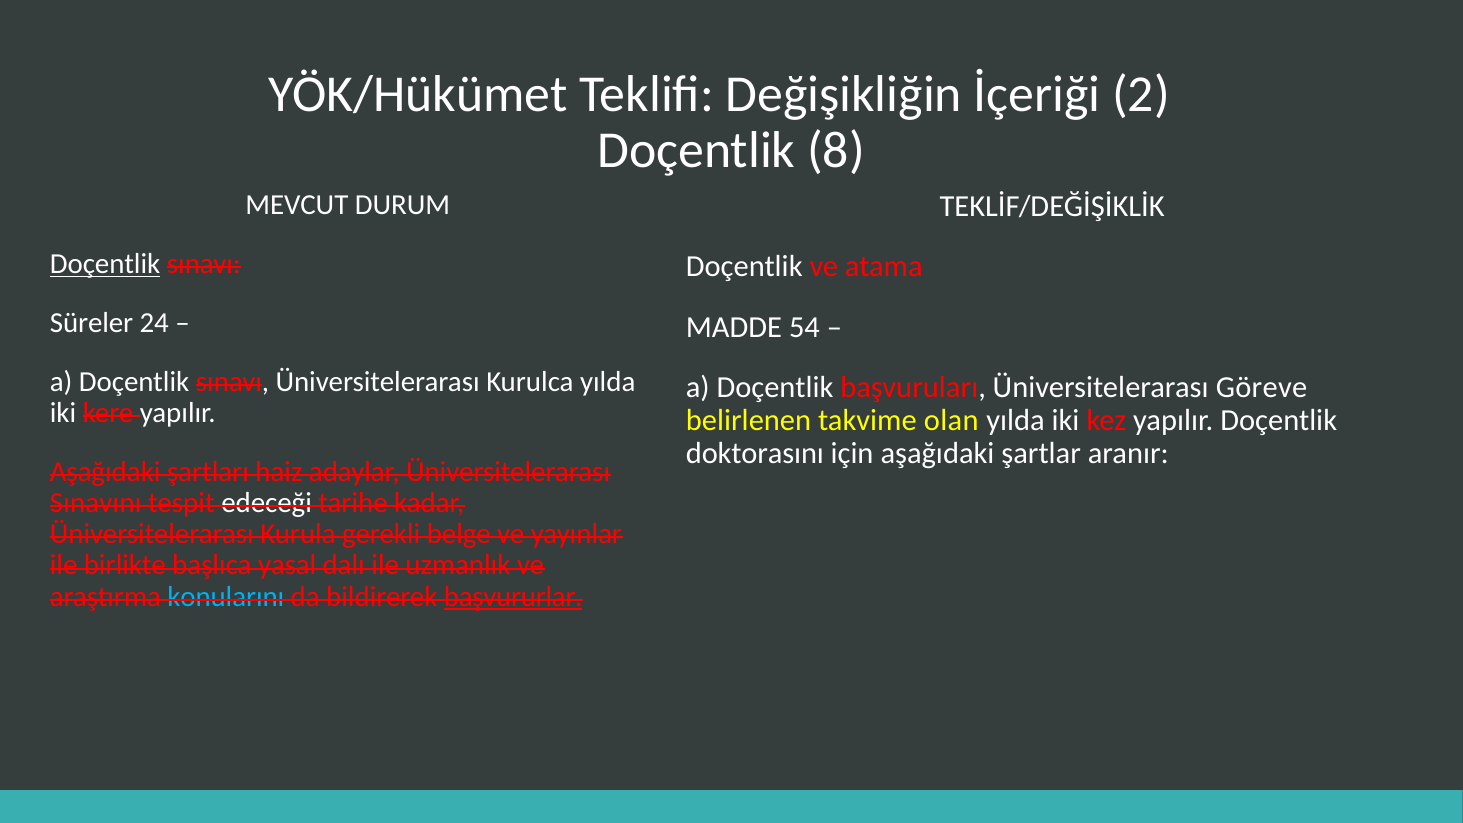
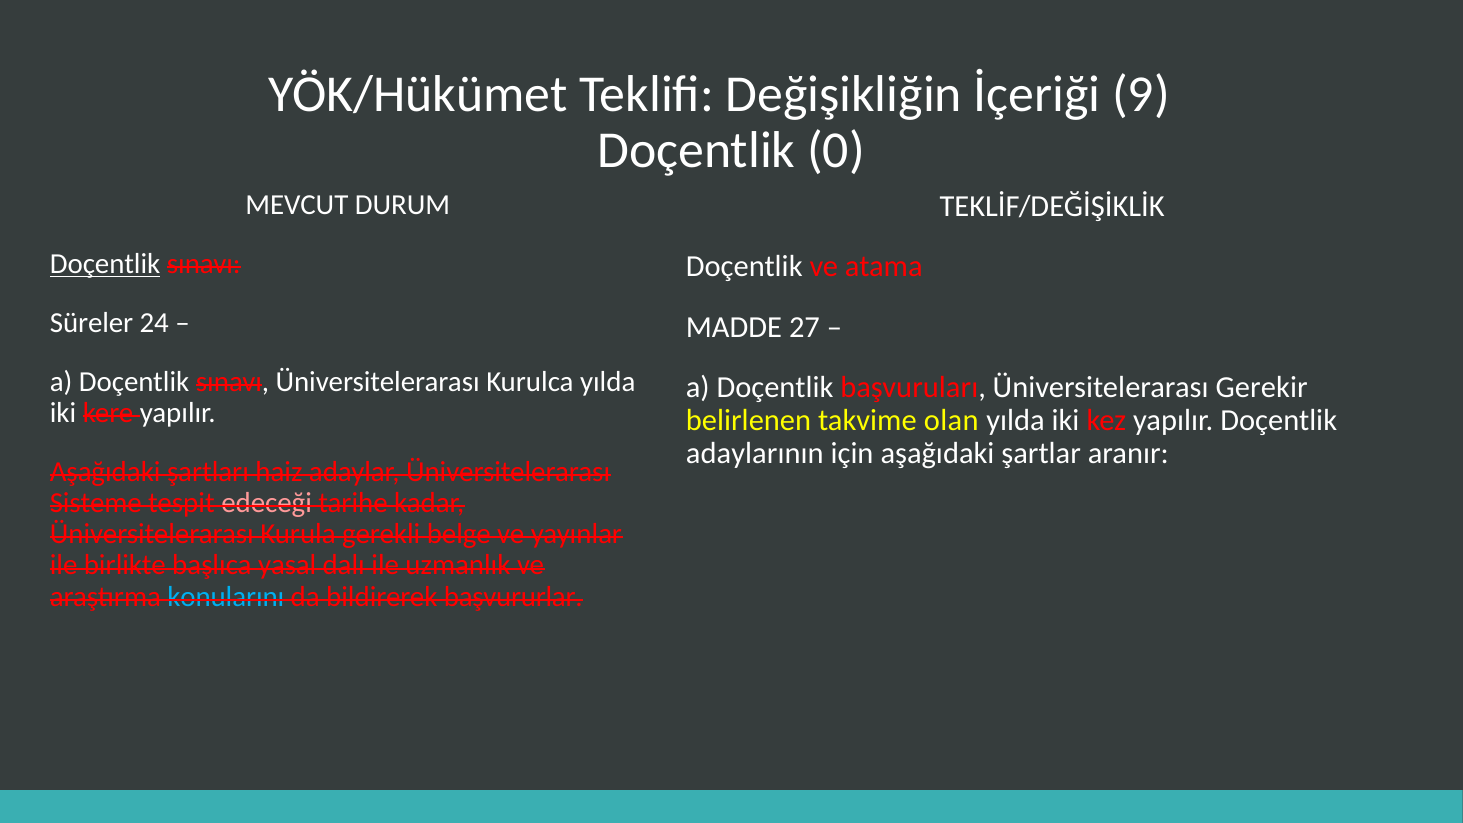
2: 2 -> 9 (1141, 95)
8: 8 -> 0 (836, 151)
54: 54 -> 27 (804, 327)
Göreve: Göreve -> Gerekir (1262, 387)
doktorasını: doktorasını -> adaylarının (755, 453)
Sınavını: Sınavını -> Sisteme (96, 503)
edeceği colour: white -> pink (267, 503)
başvururlar underline: present -> none (513, 597)
